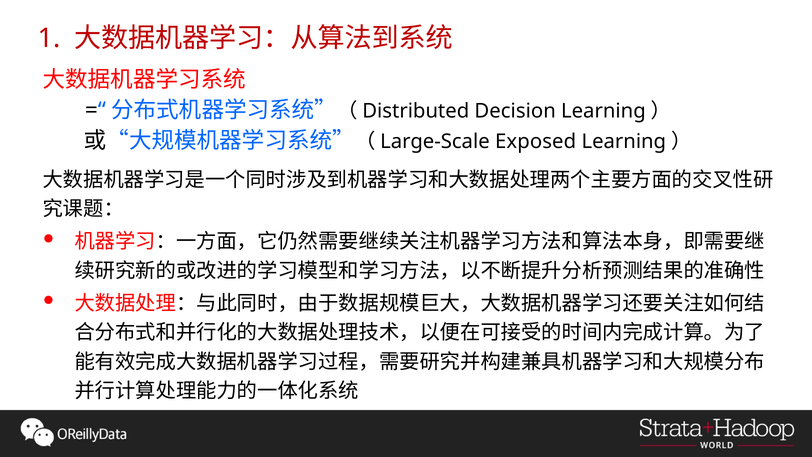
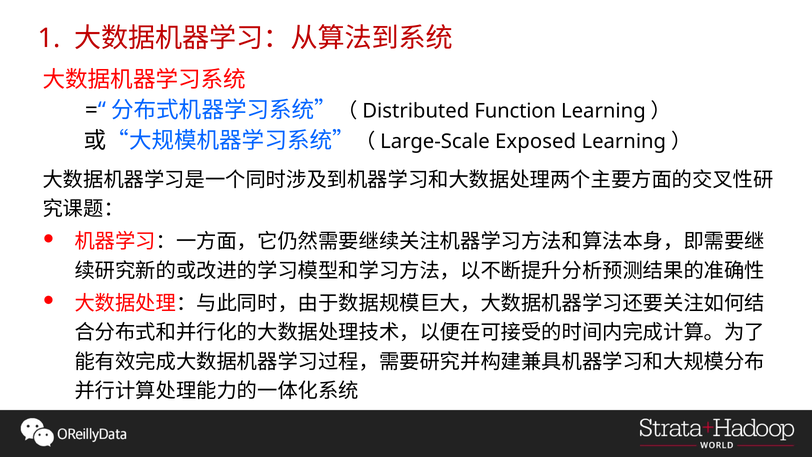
Decision: Decision -> Function (515, 111)
